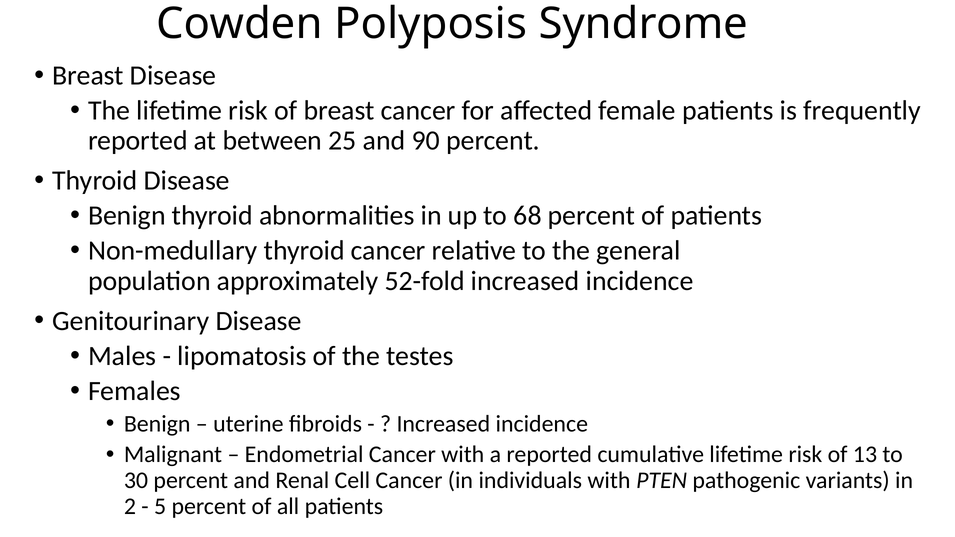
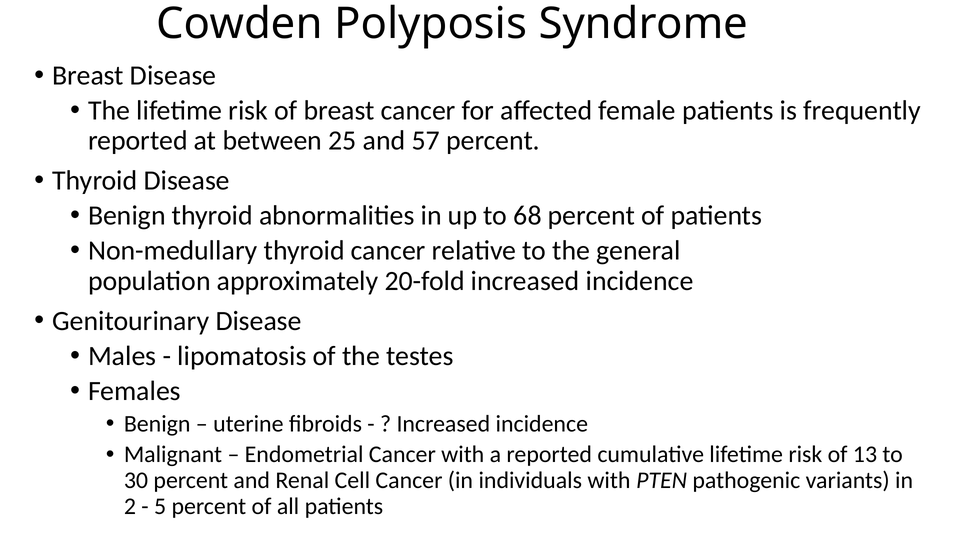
90: 90 -> 57 (426, 141)
52-fold: 52-fold -> 20-fold (425, 281)
